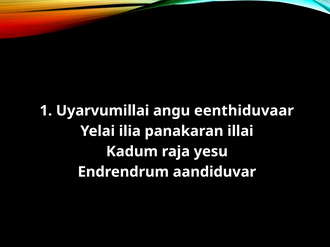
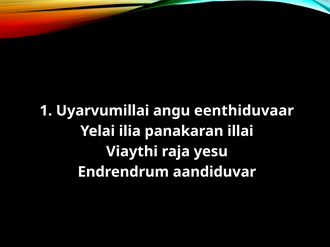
Kadum: Kadum -> Viaythi (132, 152)
